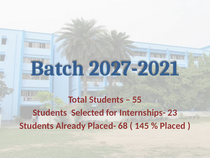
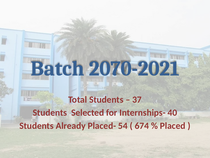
2027-2021: 2027-2021 -> 2070-2021 (134, 68)
55: 55 -> 37 (137, 99)
23: 23 -> 40 (172, 112)
68: 68 -> 54 (123, 125)
145: 145 -> 674 (142, 125)
